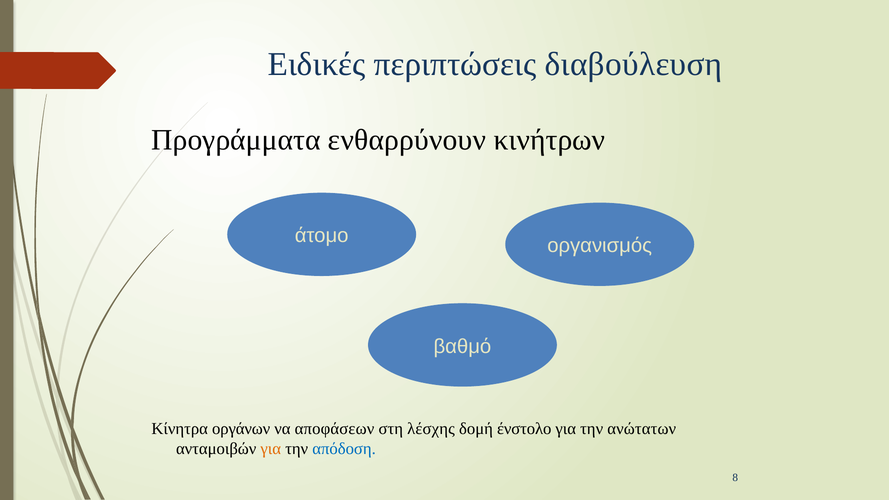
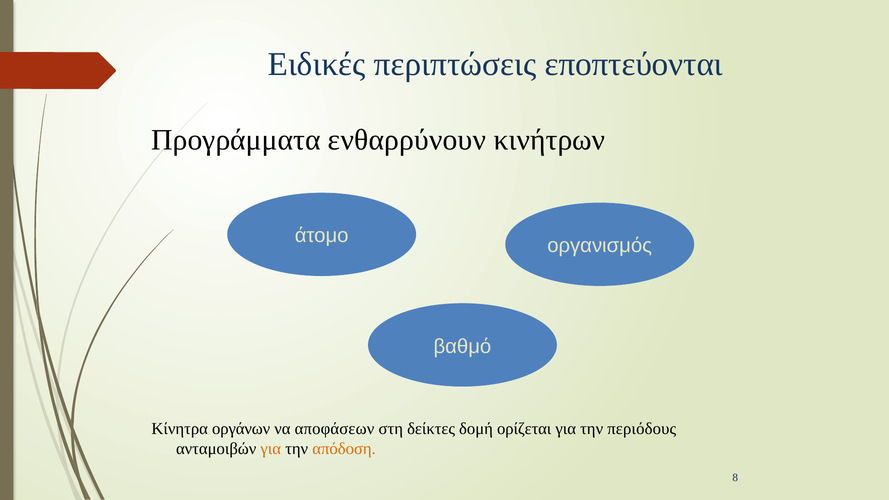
διαβούλευση: διαβούλευση -> εποπτεύονται (634, 64)
λέσχης: λέσχης -> δείκτες (431, 429)
ένστολο: ένστολο -> ορίζεται (524, 429)
ανώτατων: ανώτατων -> περιόδους (642, 429)
απόδοση colour: blue -> orange (344, 449)
